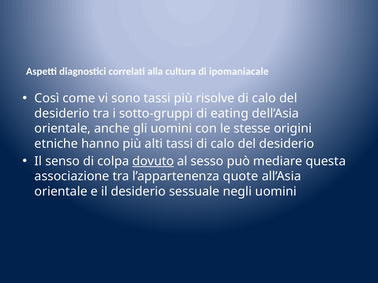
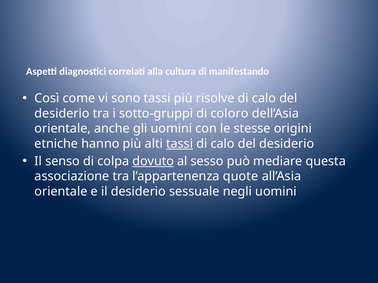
ipomaniacale: ipomaniacale -> manifestando (239, 72)
eating: eating -> coloro (230, 114)
tassi underline: none -> present (180, 144)
